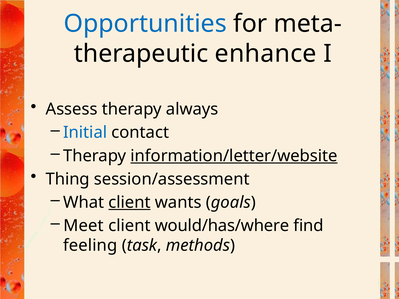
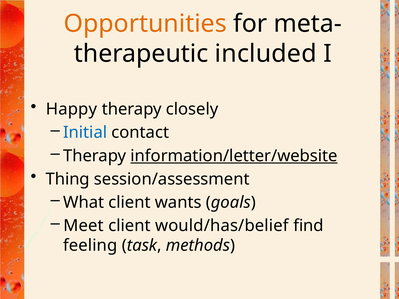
Opportunities colour: blue -> orange (145, 24)
enhance: enhance -> included (266, 54)
Assess: Assess -> Happy (71, 109)
always: always -> closely (192, 109)
client underline: present -> none (130, 202)
would/has/where: would/has/where -> would/has/belief (222, 226)
